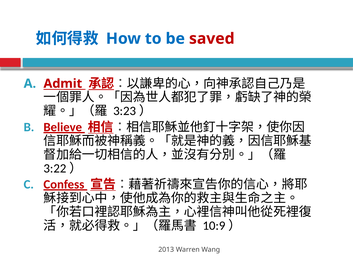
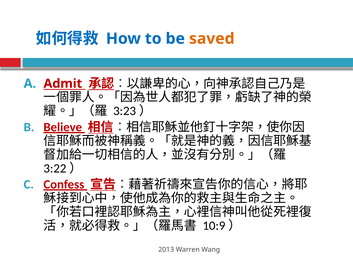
saved colour: red -> orange (212, 39)
